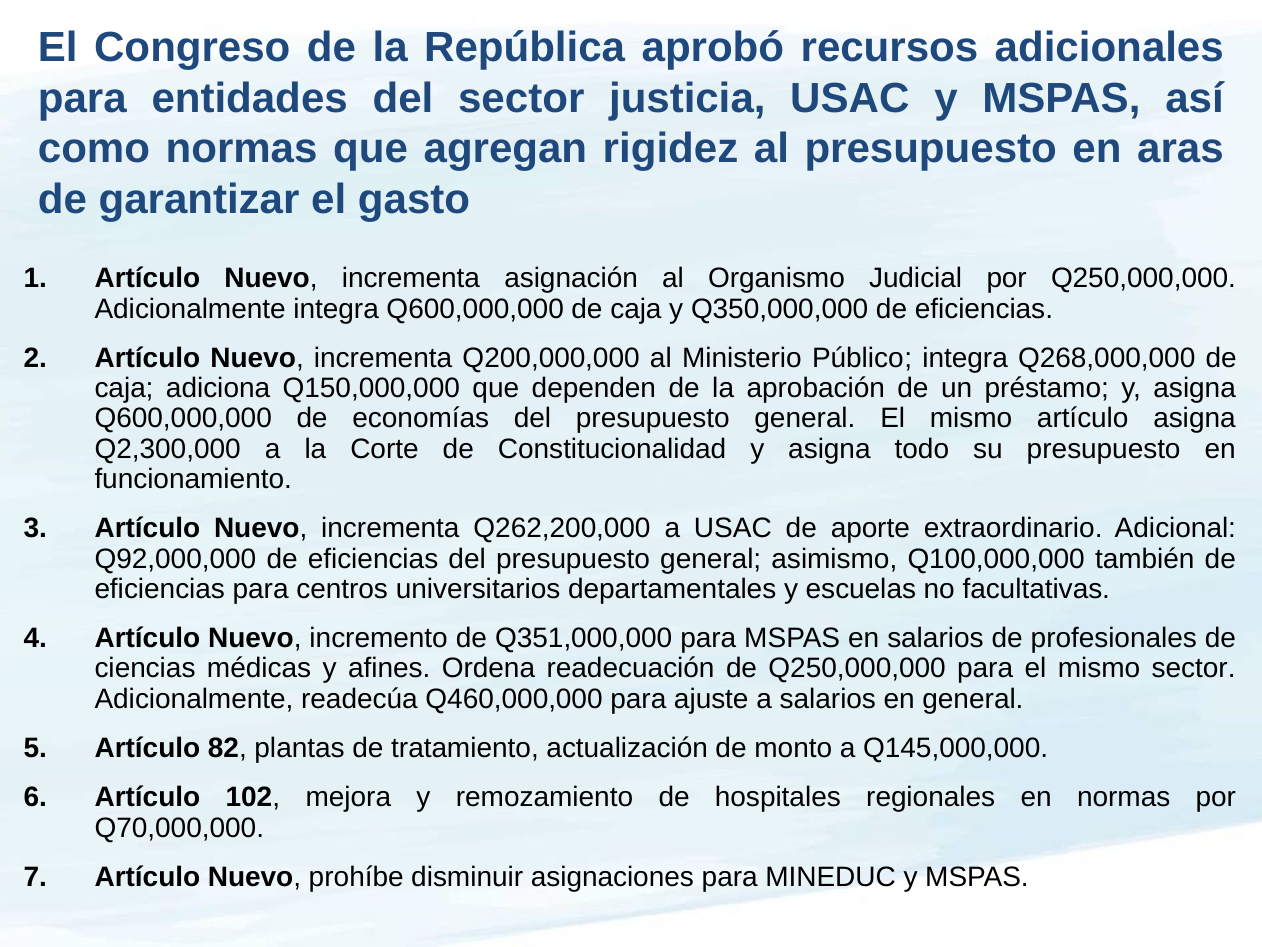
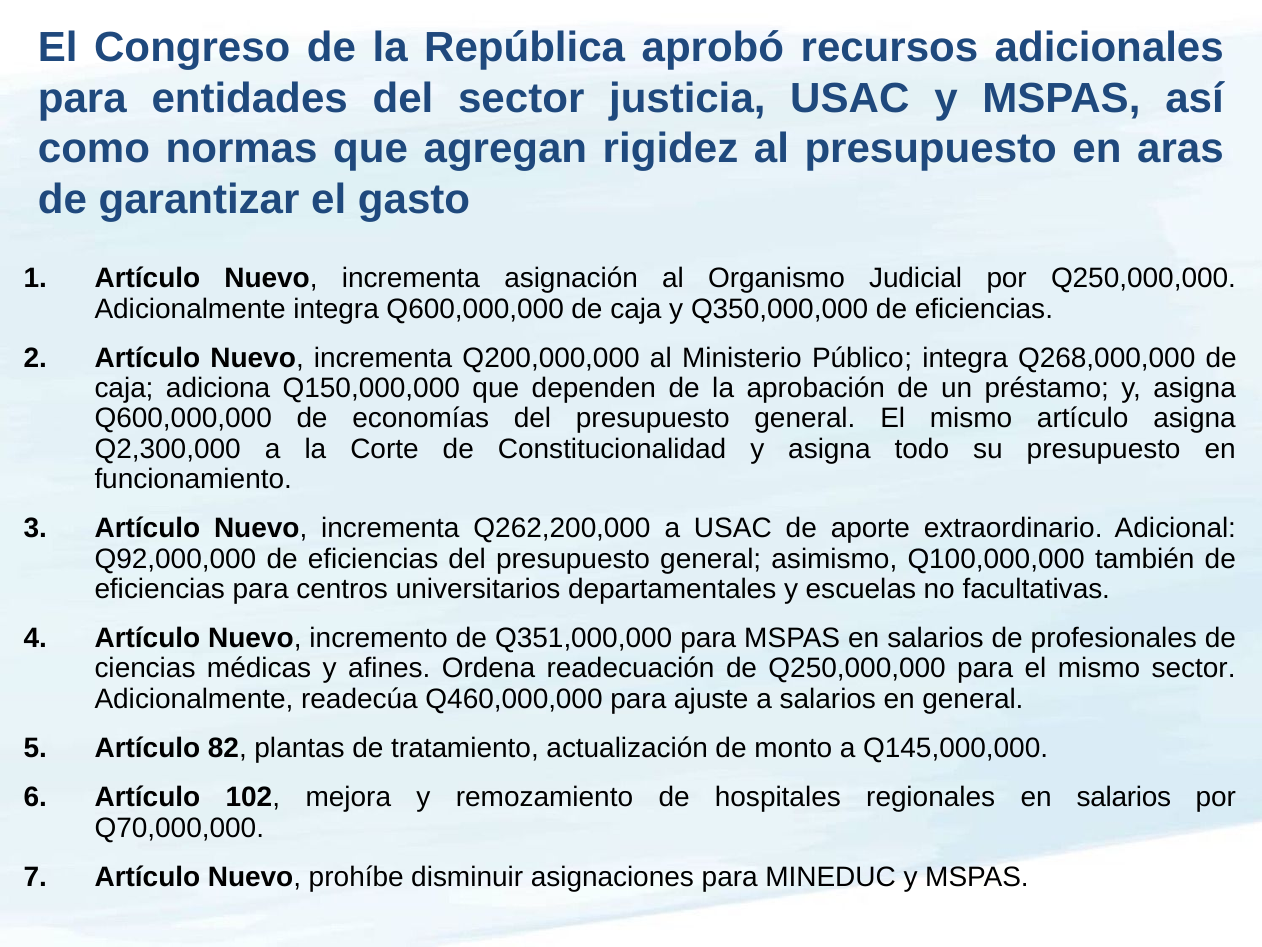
regionales en normas: normas -> salarios (1124, 797)
